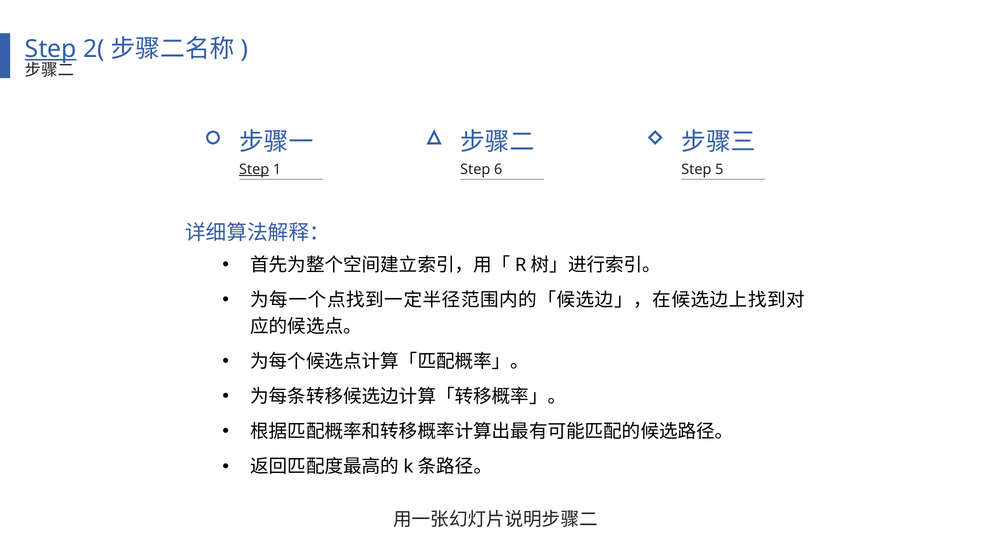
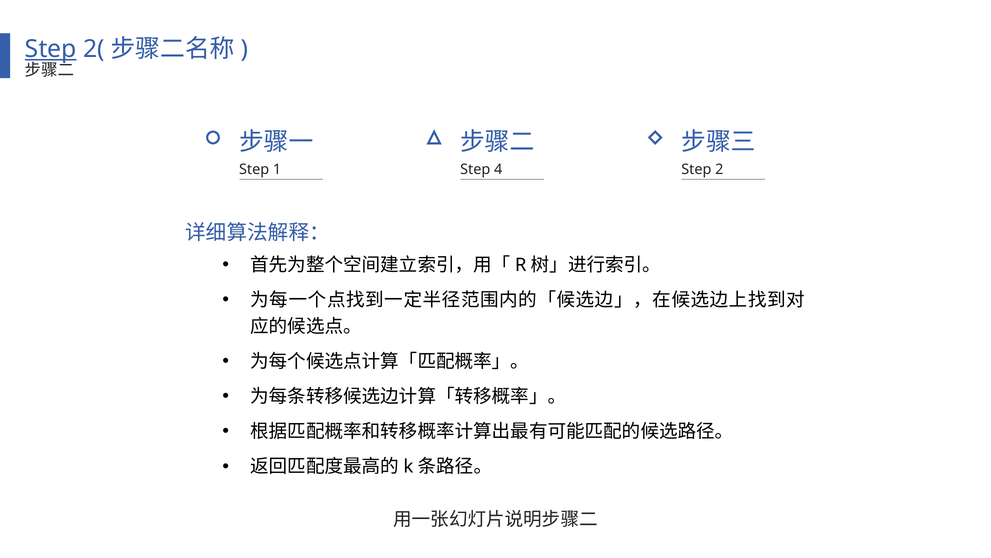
Step underline: present -> none (254, 169)
6: 6 -> 4 (498, 169)
5: 5 -> 2 (719, 169)
